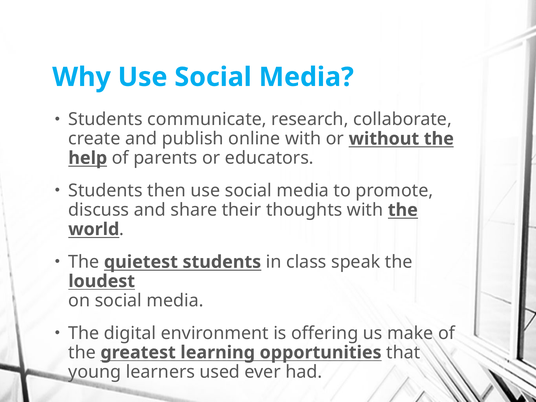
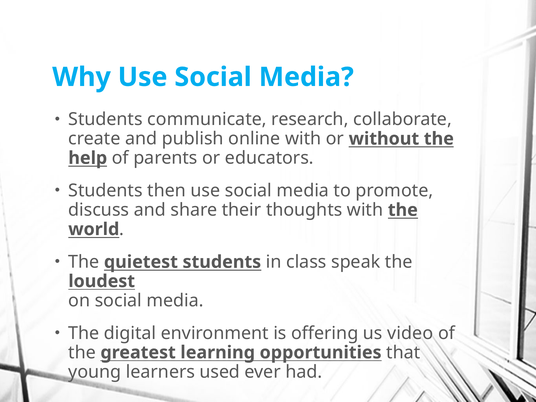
make: make -> video (410, 333)
